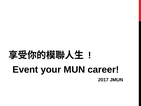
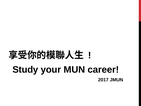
Event: Event -> Study (25, 69)
